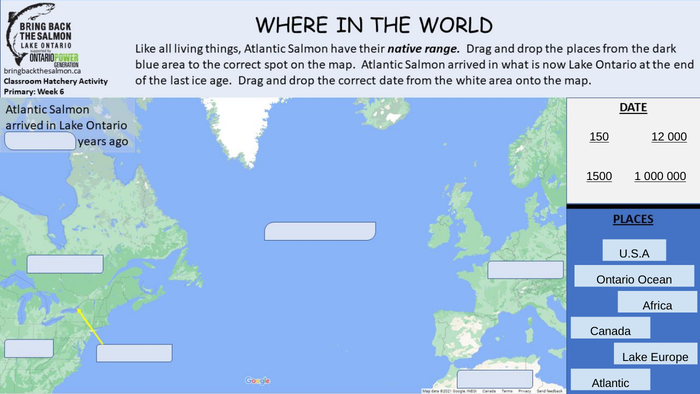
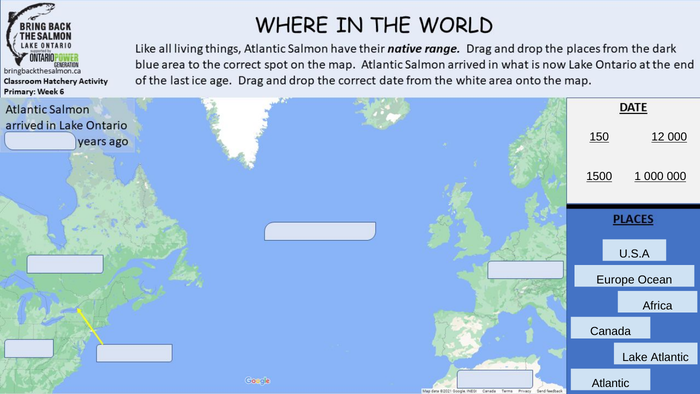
Ontario: Ontario -> Europe (615, 280)
Lake Europe: Europe -> Atlantic (670, 357)
